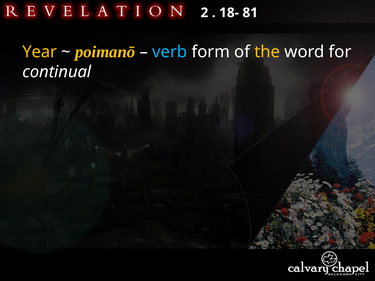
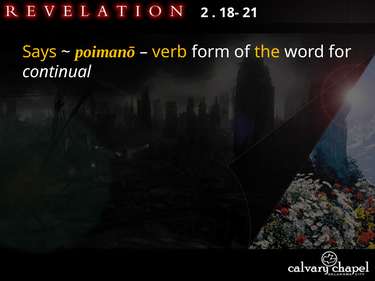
81: 81 -> 21 (250, 13)
Year: Year -> Says (40, 52)
verb colour: light blue -> yellow (170, 52)
